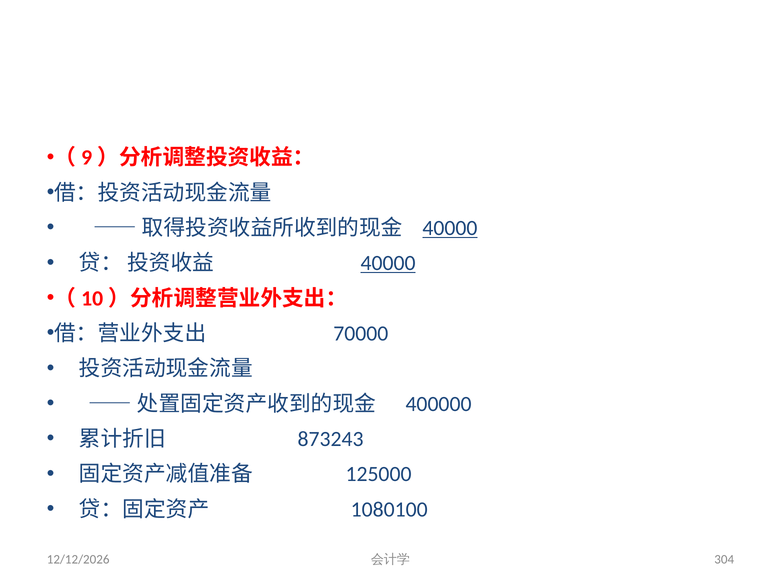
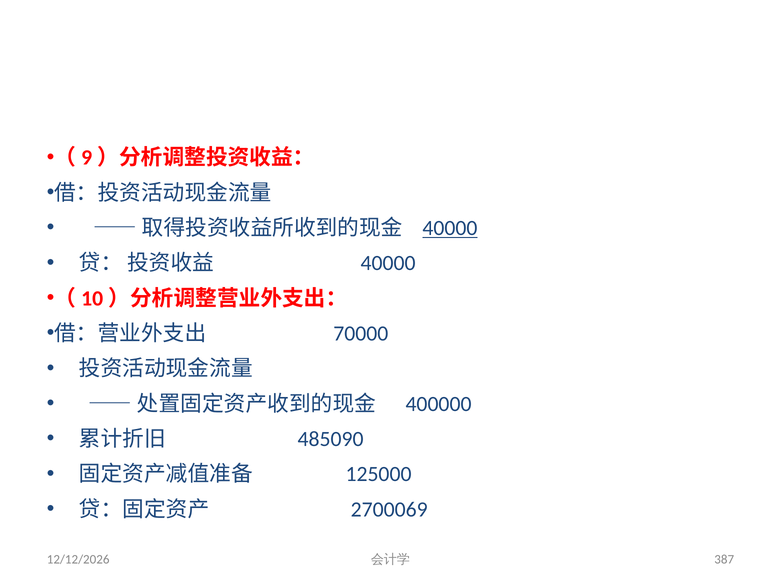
40000 underline: present -> none (388, 263)
873243: 873243 -> 485090 (331, 439)
1080100: 1080100 -> 2700069 (389, 509)
304: 304 -> 387 (724, 559)
